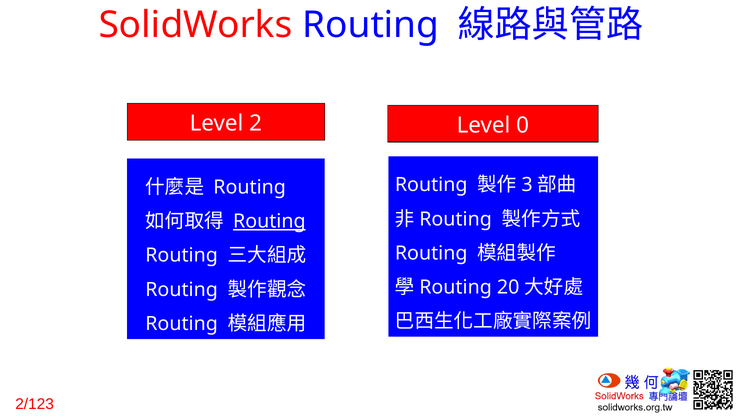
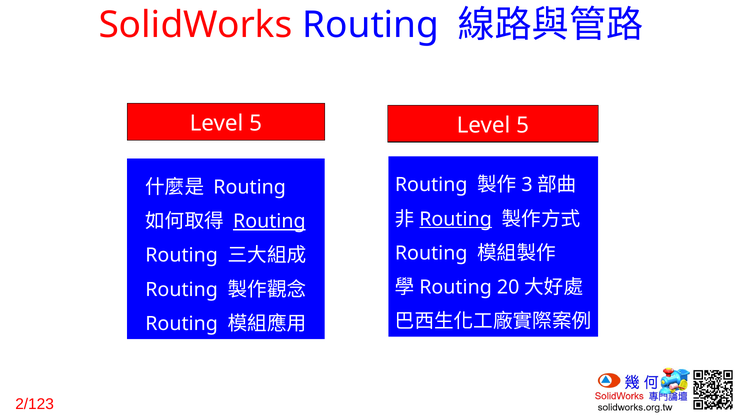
2: 2 -> 5 (256, 123)
0: 0 -> 5 (523, 125)
Routing underline: none -> present (456, 219)
